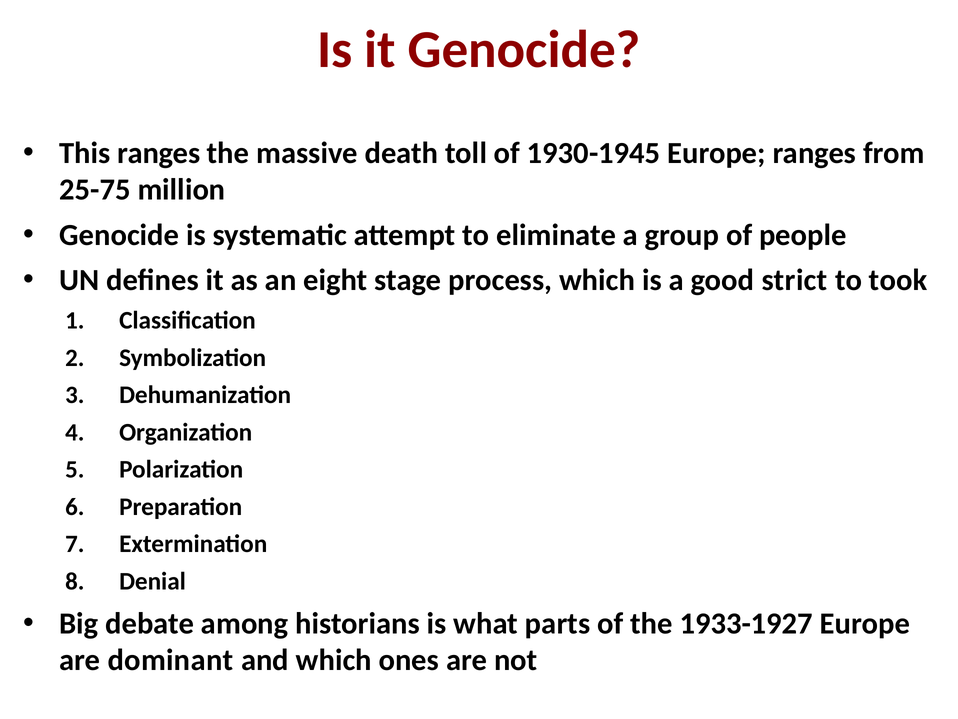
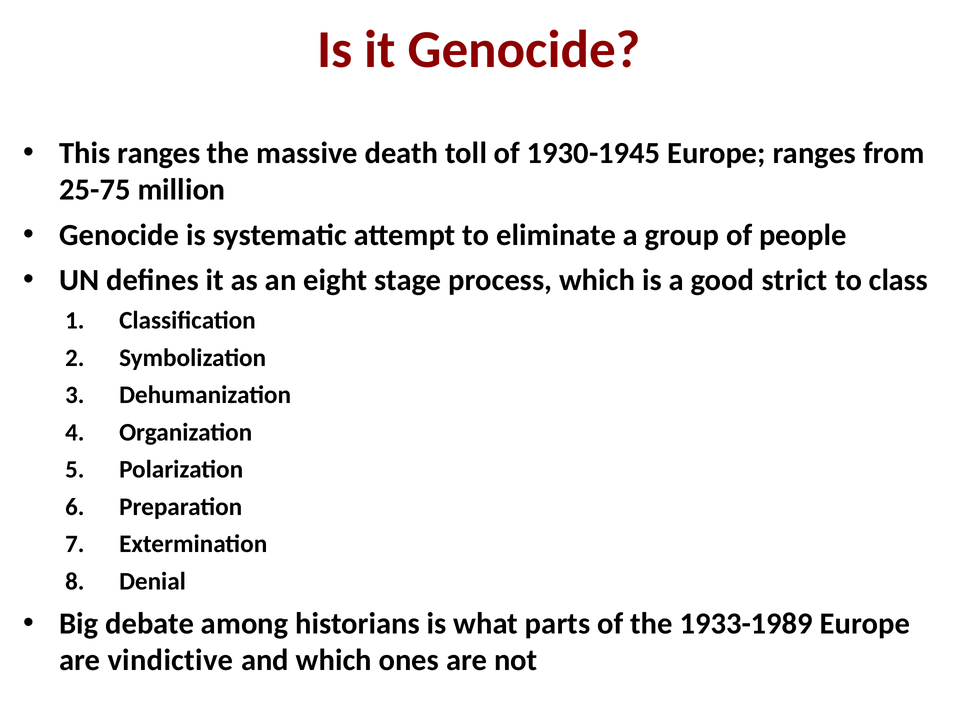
took: took -> class (898, 280)
1933-1927: 1933-1927 -> 1933-1989 (746, 623)
dominant: dominant -> vindictive (170, 660)
